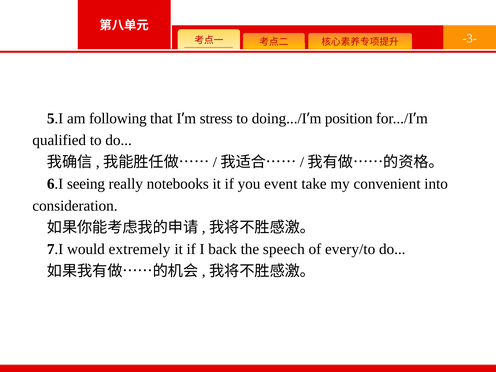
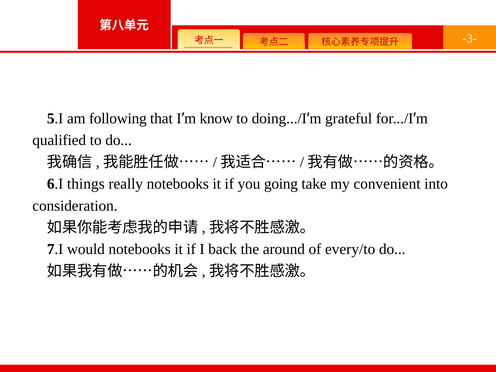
stress: stress -> know (216, 118)
position: position -> grateful (349, 118)
seeing: seeing -> things (86, 184)
event: event -> going (281, 184)
would extremely: extremely -> notebooks (140, 249)
speech: speech -> around (284, 249)
